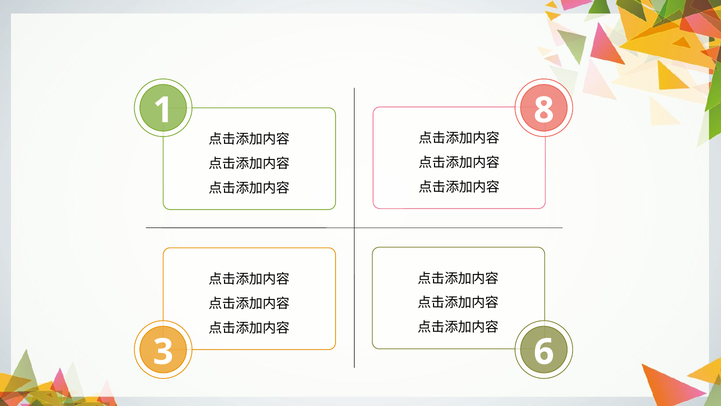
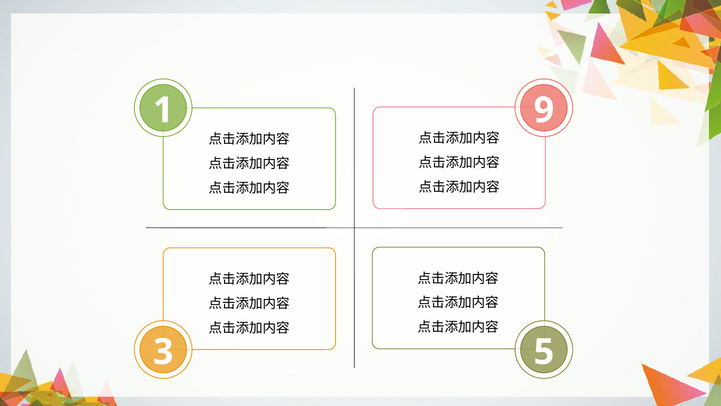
8: 8 -> 9 (544, 110)
6: 6 -> 5 (544, 352)
